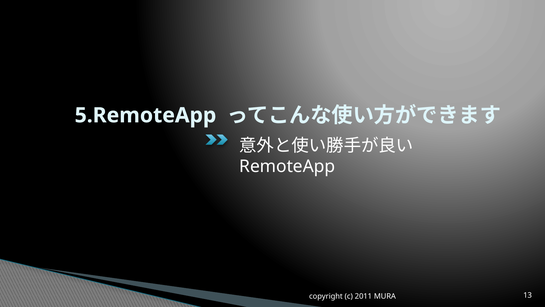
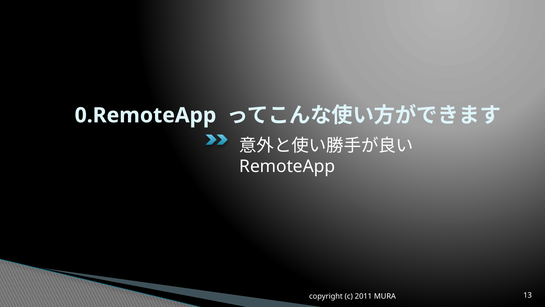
5.RemoteApp: 5.RemoteApp -> 0.RemoteApp (145, 115)
